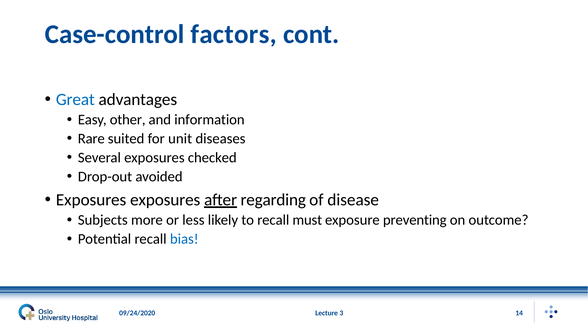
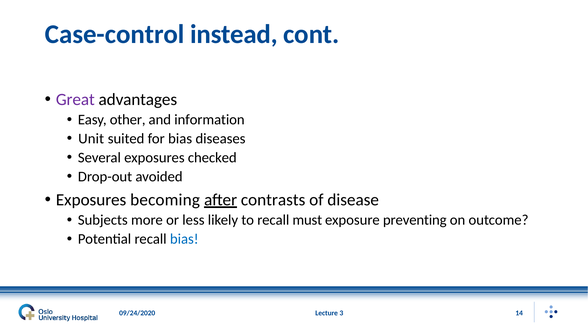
factors: factors -> instead (234, 34)
Great colour: blue -> purple (75, 99)
Rare: Rare -> Unit (91, 139)
for unit: unit -> bias (180, 139)
Exposures exposures: exposures -> becoming (165, 200)
regarding: regarding -> contrasts (273, 200)
